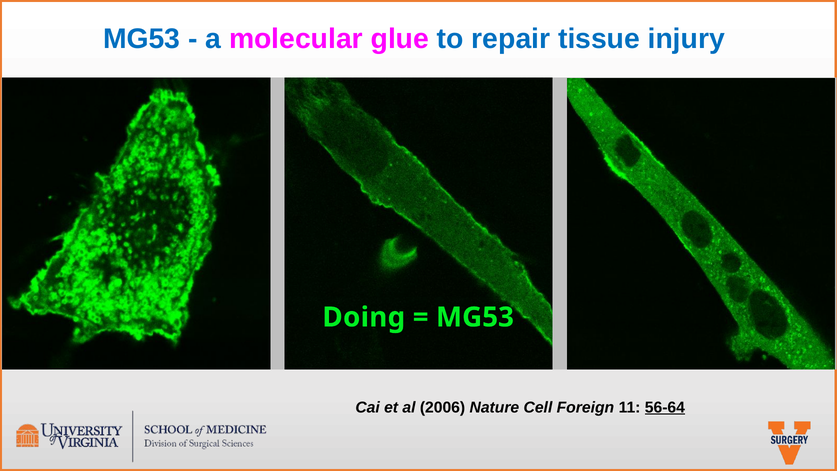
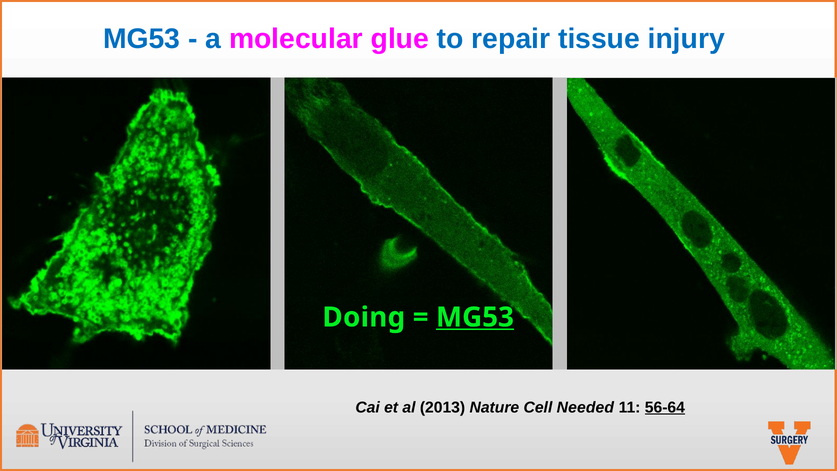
MG53 underline: none -> present (475, 317)
2006: 2006 -> 2013 (443, 407)
Foreign: Foreign -> Needed (585, 407)
